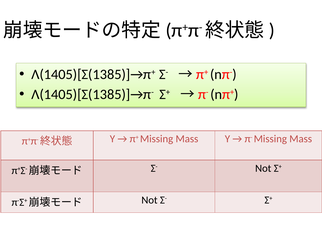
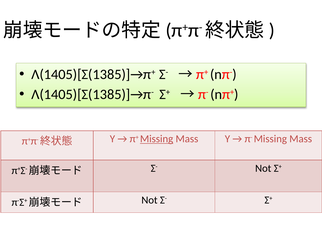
Missing underline: none -> present (157, 139)
